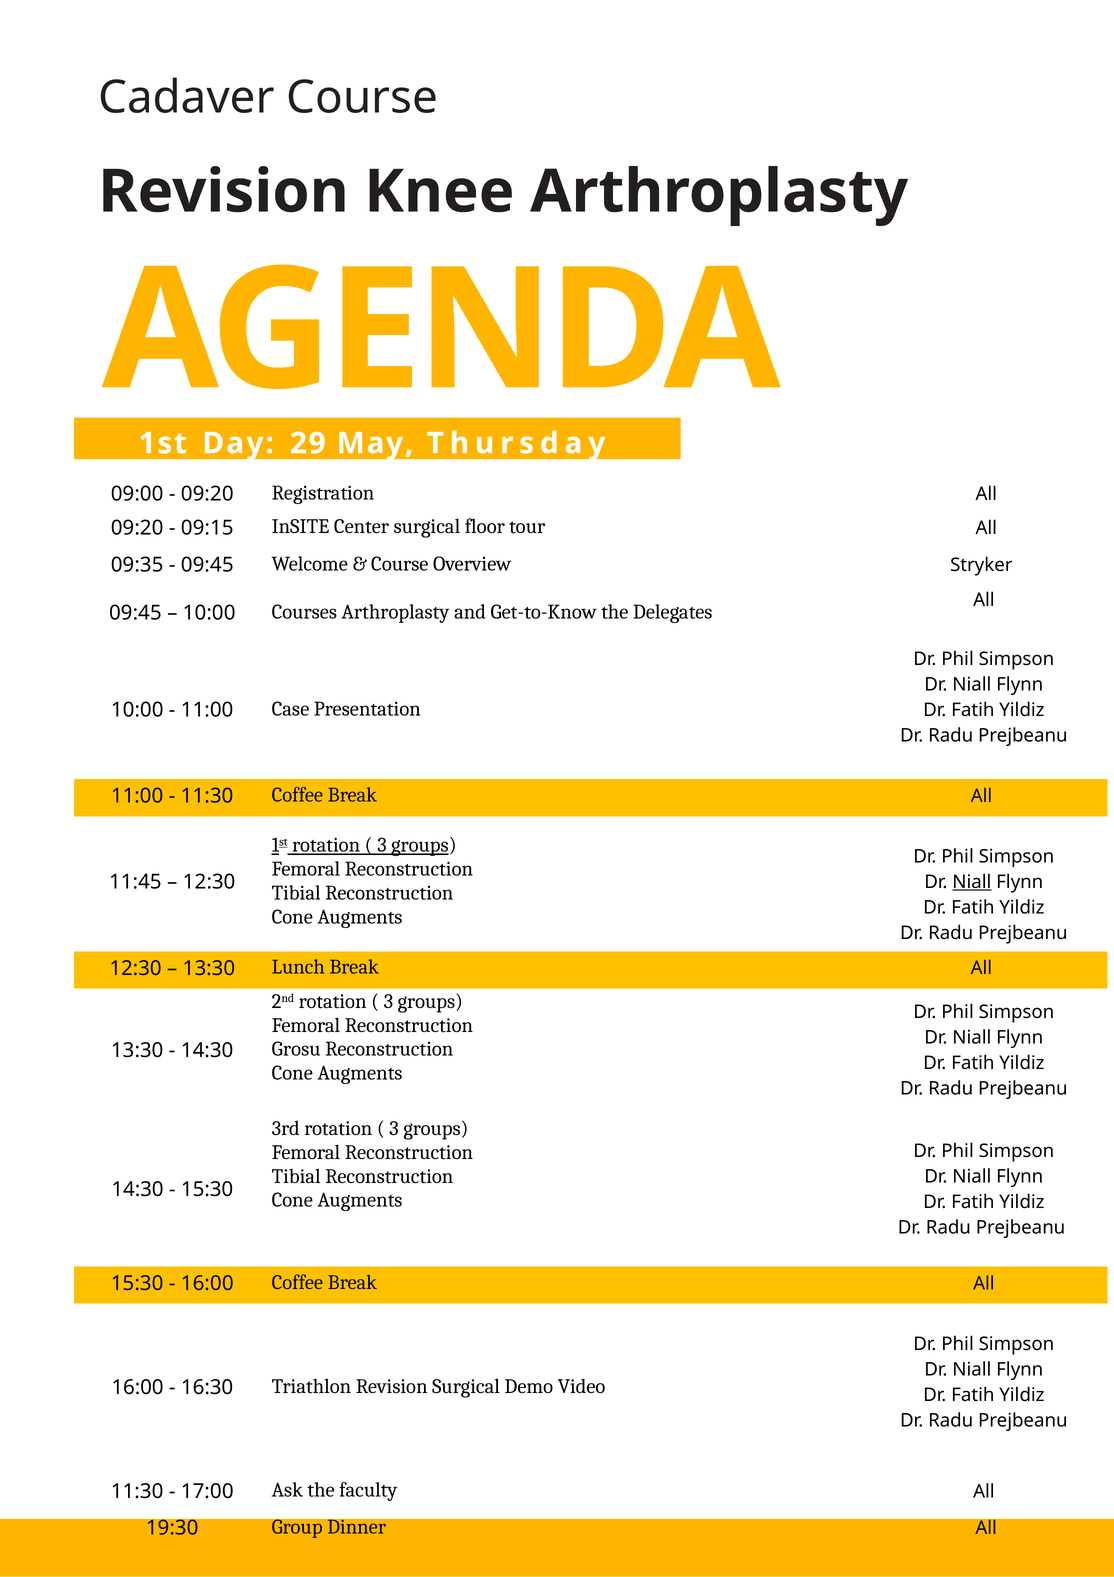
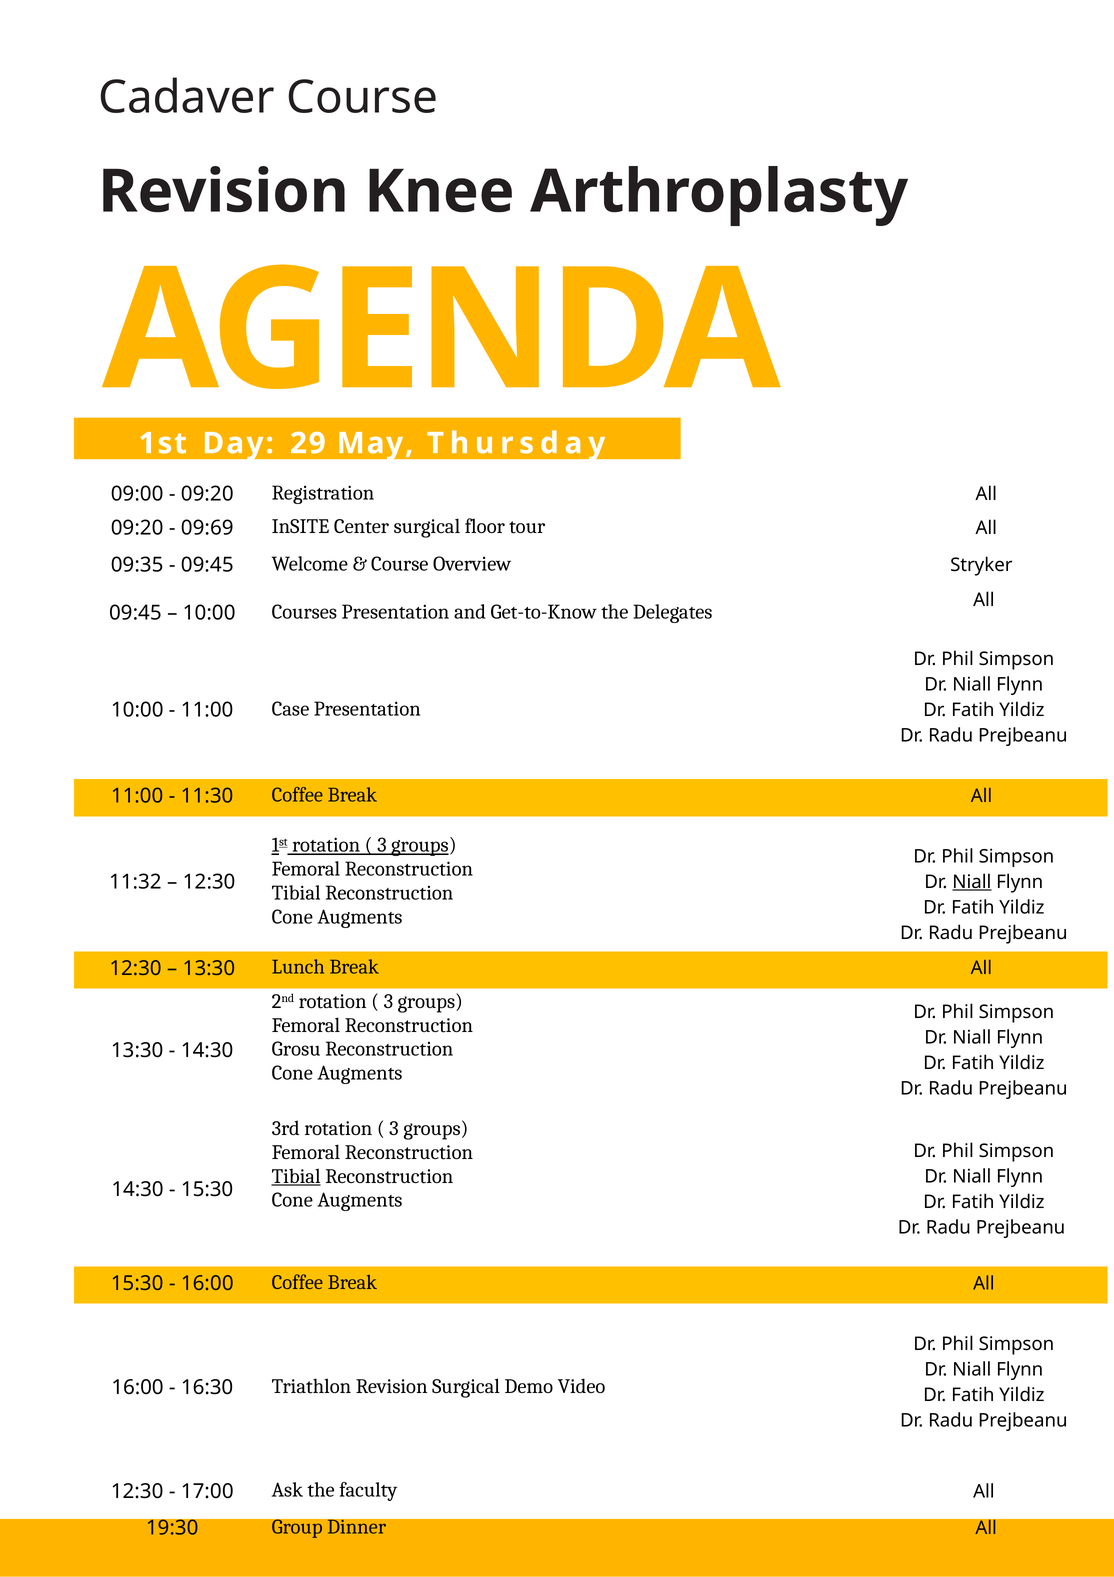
09:15: 09:15 -> 09:69 (207, 528)
Courses Arthroplasty: Arthroplasty -> Presentation (395, 612)
11:45: 11:45 -> 11:32 (135, 882)
Tibial underline: none -> present (296, 1176)
11:30: 11:30 -> 12:30 (137, 1491)
